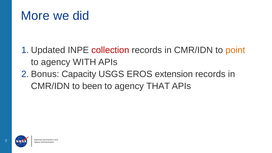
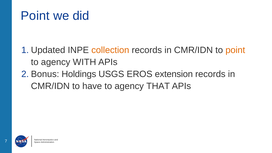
More: More -> Point (35, 16)
collection colour: red -> orange (110, 50)
Capacity: Capacity -> Holdings (79, 74)
been: been -> have (92, 86)
